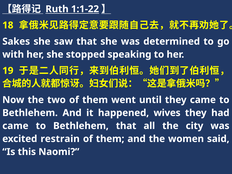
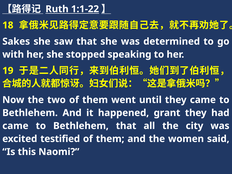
wives: wives -> grant (167, 113)
restrain: restrain -> testified (60, 139)
